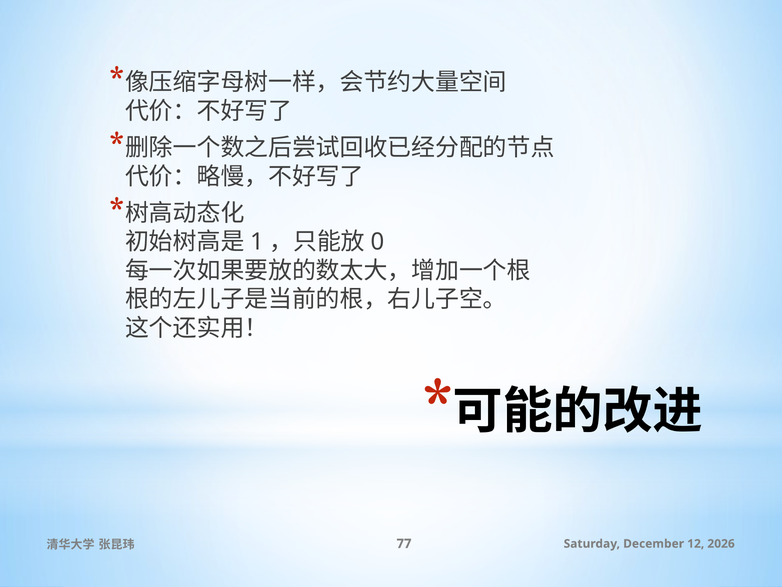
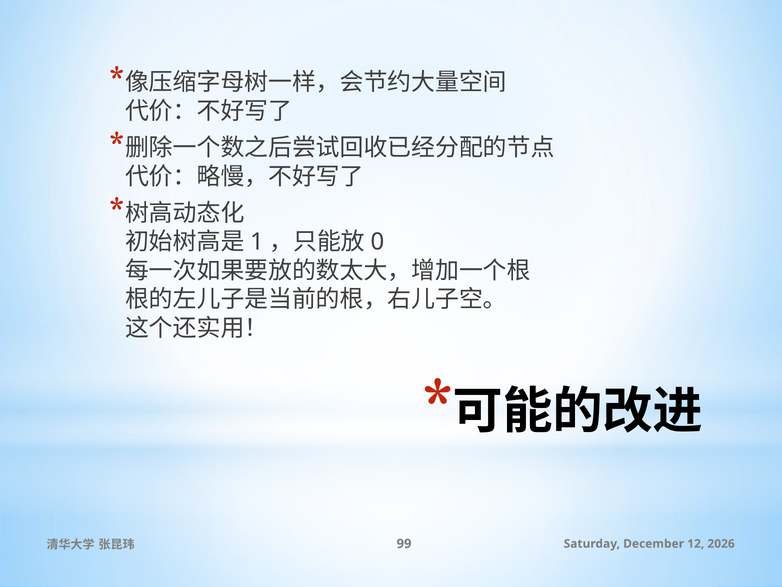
77: 77 -> 99 (404, 543)
